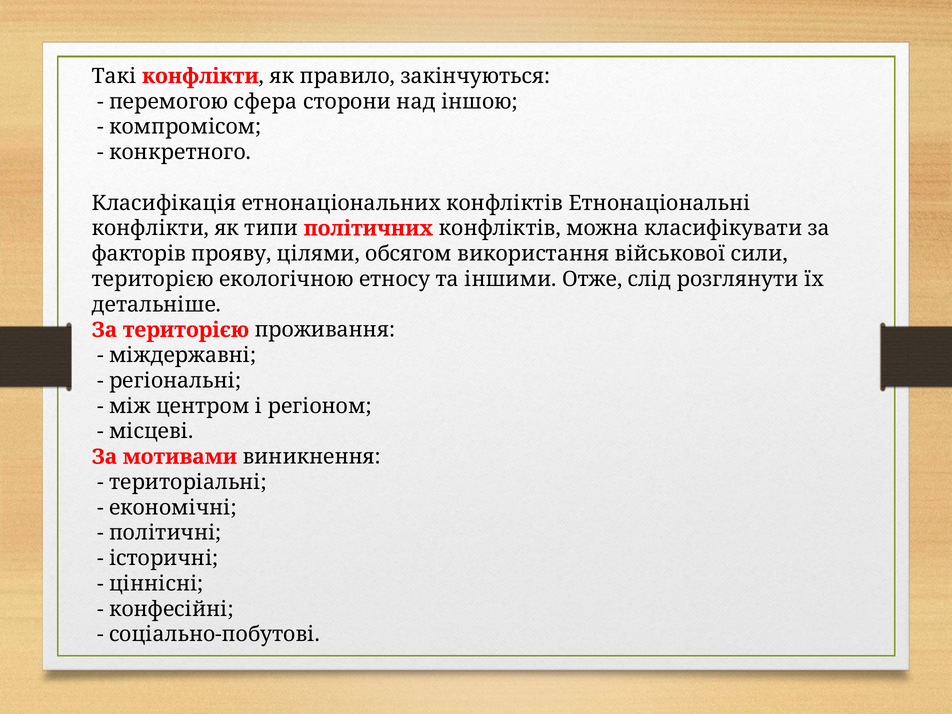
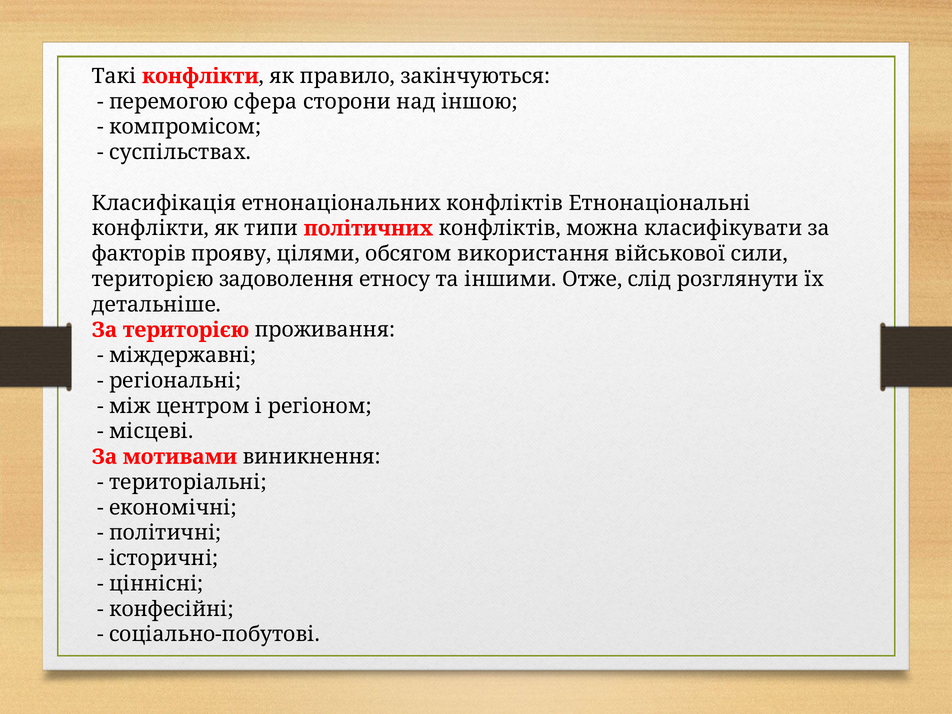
конкретного: конкретного -> суспільствах (180, 152)
екологічною: екологічною -> задоволення (286, 279)
